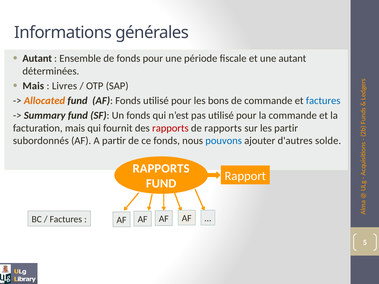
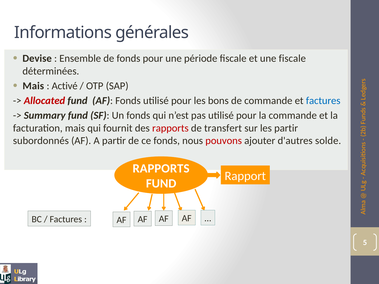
Autant: Autant -> Devise (37, 59)
une autant: autant -> fiscale (292, 59)
Livres: Livres -> Activé (65, 86)
Allocated colour: orange -> red (44, 101)
de rapports: rapports -> transfert (223, 128)
pouvons colour: blue -> red (224, 141)
